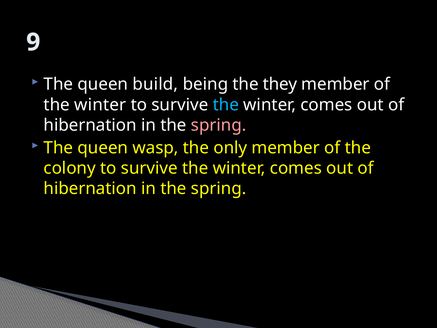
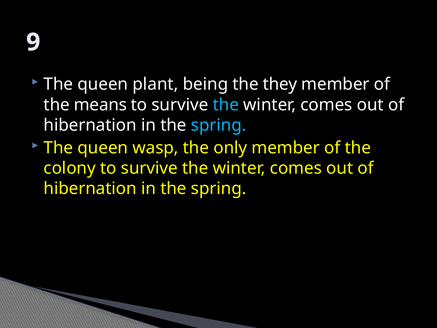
build: build -> plant (155, 84)
winter: winter -> means (100, 105)
spring colour: pink -> light blue (219, 125)
